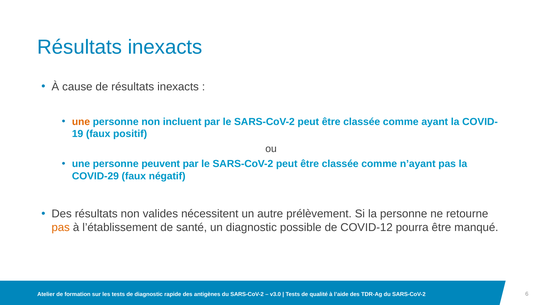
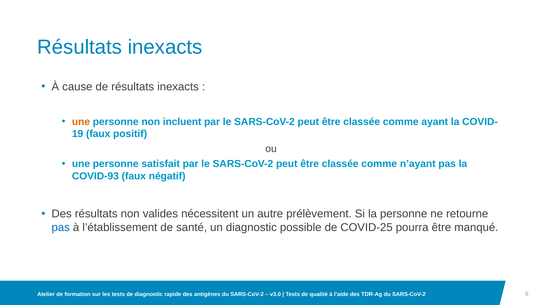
peuvent: peuvent -> satisfait (161, 164)
COVID-29: COVID-29 -> COVID-93 (95, 176)
pas colour: orange -> blue (61, 228)
COVID-12: COVID-12 -> COVID-25 (367, 228)
